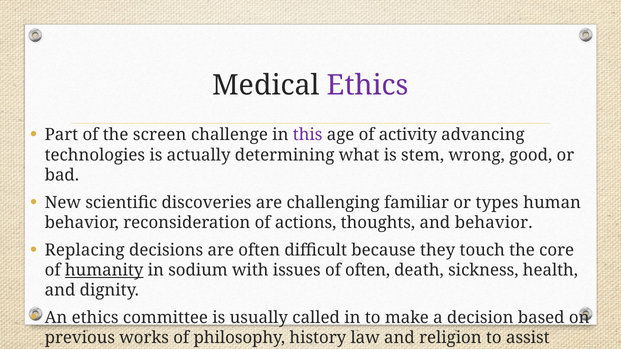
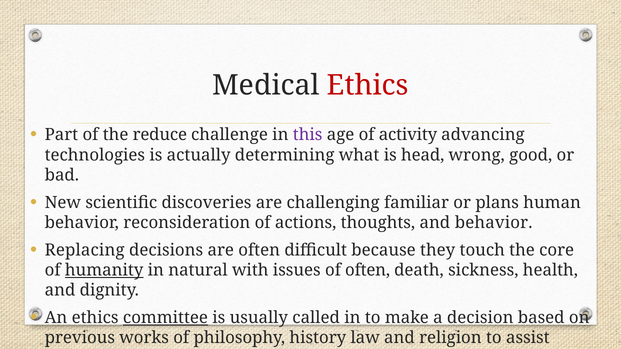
Ethics colour: purple -> red (368, 85)
screen: screen -> reduce (160, 135)
stem: stem -> head (423, 155)
types: types -> plans (497, 203)
sodium: sodium -> natural (198, 270)
committee underline: none -> present (165, 318)
